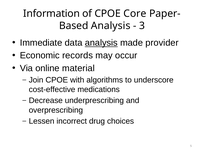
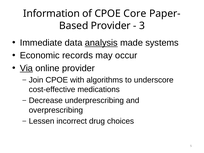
Analysis: Analysis -> Provider (111, 26)
provider: provider -> systems (162, 43)
Via underline: none -> present (26, 68)
online material: material -> provider (78, 68)
